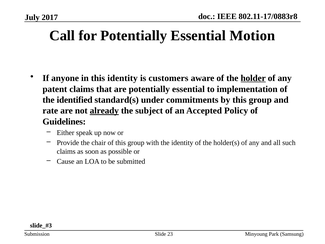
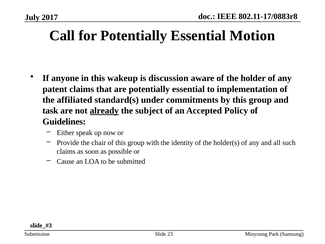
this identity: identity -> wakeup (123, 78)
customers: customers -> discussion (168, 78)
holder underline: present -> none (253, 78)
identified: identified -> affiliated (75, 100)
rate: rate -> task (50, 111)
